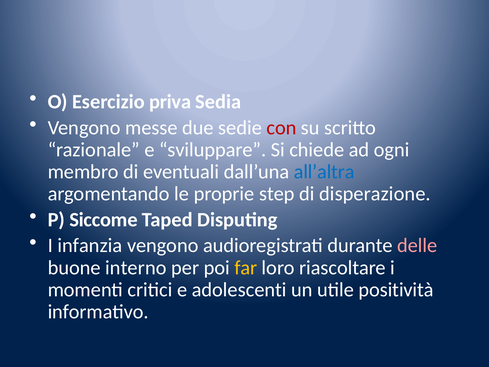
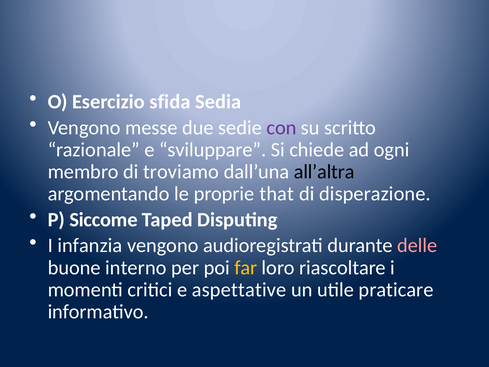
priva: priva -> sfida (170, 102)
con colour: red -> purple (281, 128)
eventuali: eventuali -> troviamo (181, 172)
all’altra colour: blue -> black (324, 172)
step: step -> that (277, 194)
adolescenti: adolescenti -> aspettative (239, 289)
positività: positività -> praticare (396, 289)
